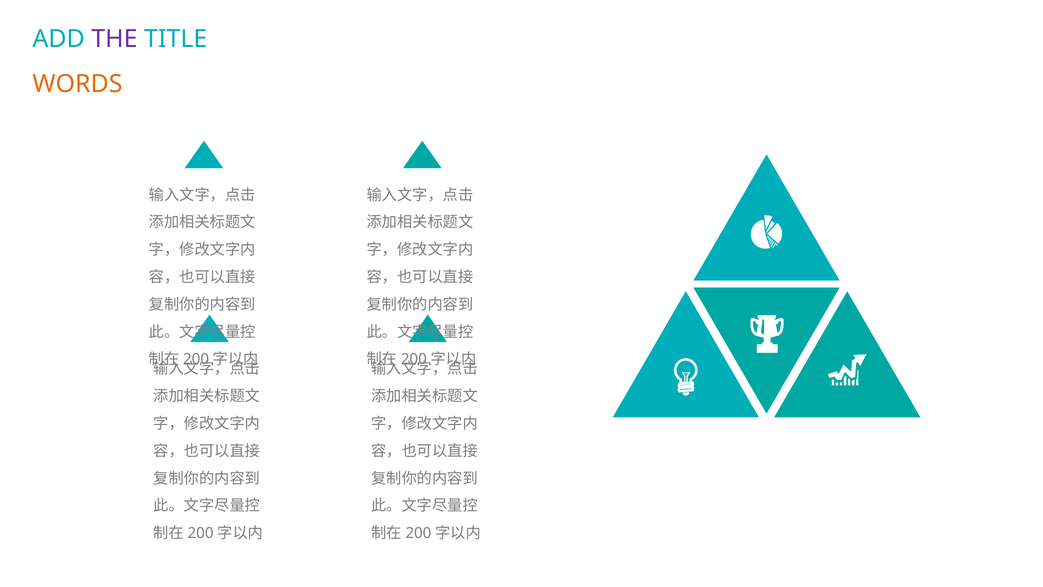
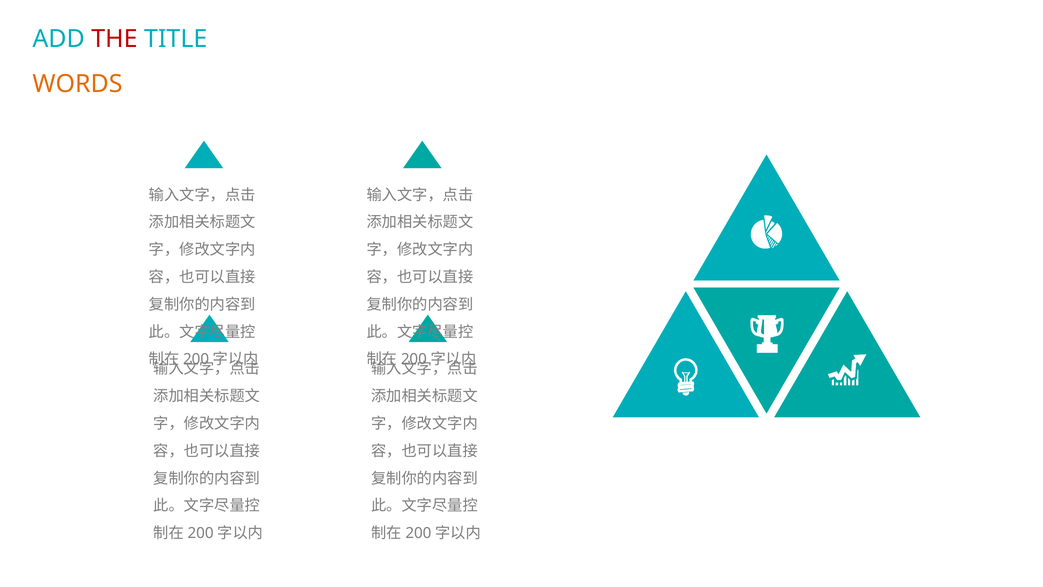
THE colour: purple -> red (114, 39)
